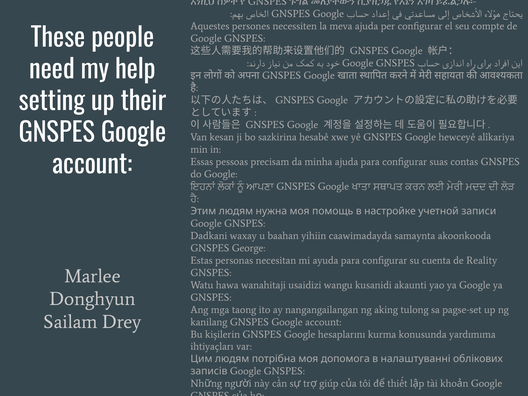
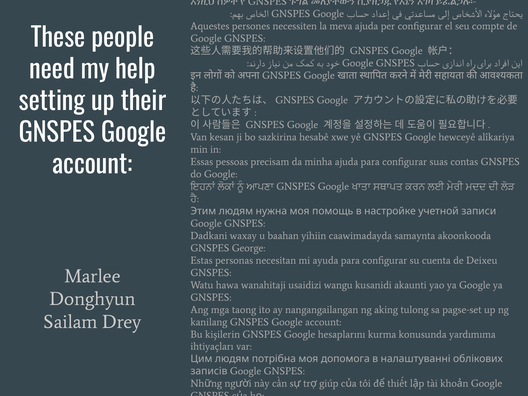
Reality: Reality -> Deixeu (482, 260)
